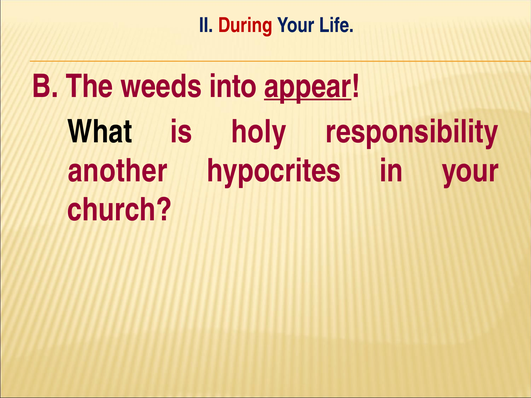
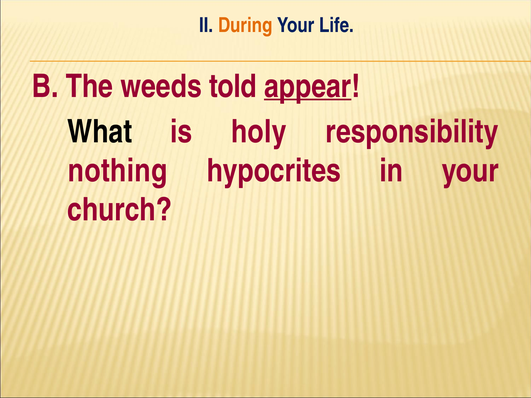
During colour: red -> orange (245, 25)
into: into -> told (233, 86)
another: another -> nothing (118, 171)
